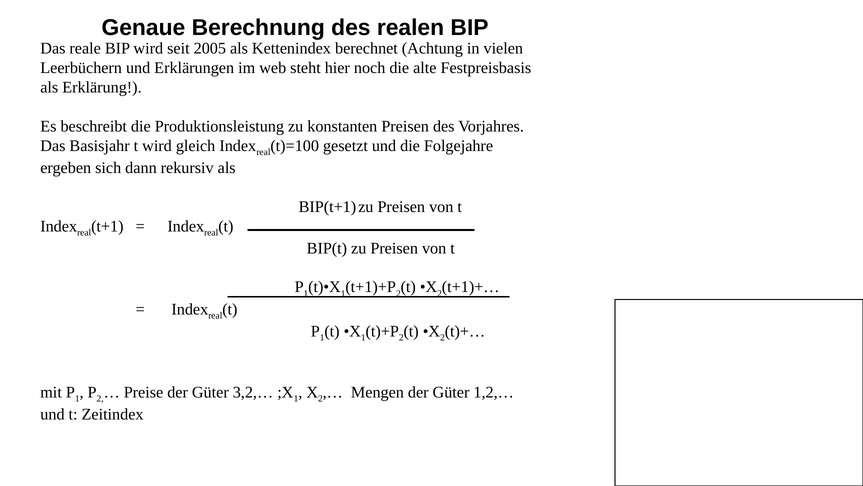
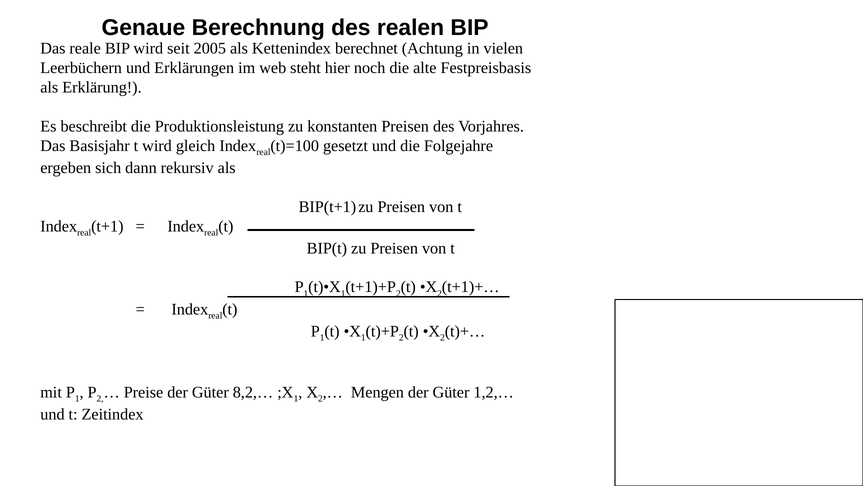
3,2,…: 3,2,… -> 8,2,… (253, 392)
